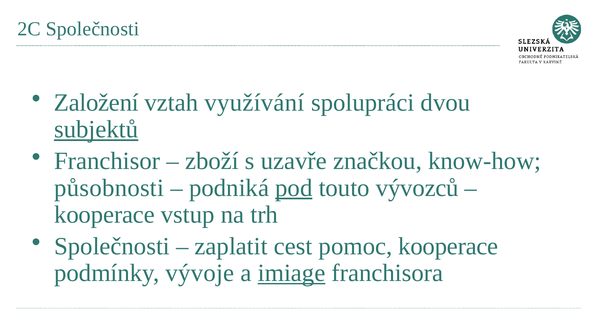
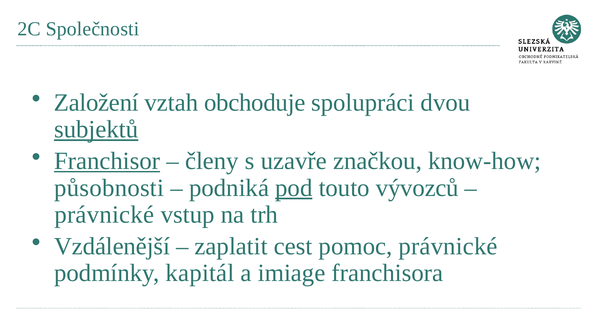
využívání: využívání -> obchoduje (255, 103)
Franchisor underline: none -> present (107, 161)
zboží: zboží -> členy (212, 161)
kooperace: kooperace -> právnické (104, 215)
Společnosti: Společnosti -> Vzdálenější (112, 246)
pomoc kooperace: kooperace -> právnické (448, 246)
vývoje: vývoje -> kapitál (200, 273)
imiage underline: present -> none (292, 273)
